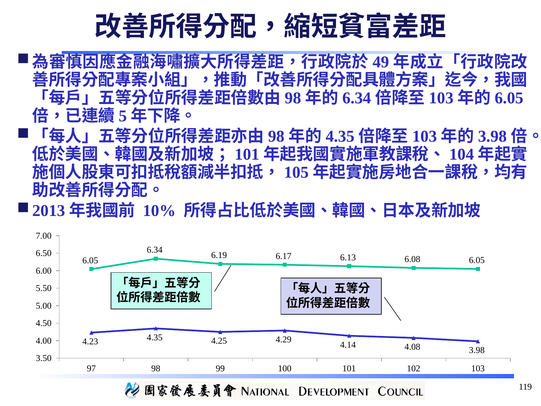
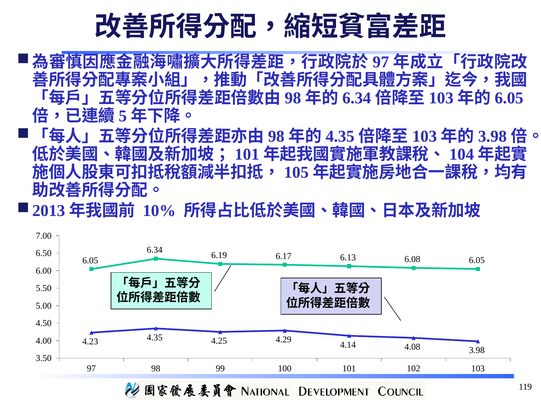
49: 49 -> 97 (381, 62)
